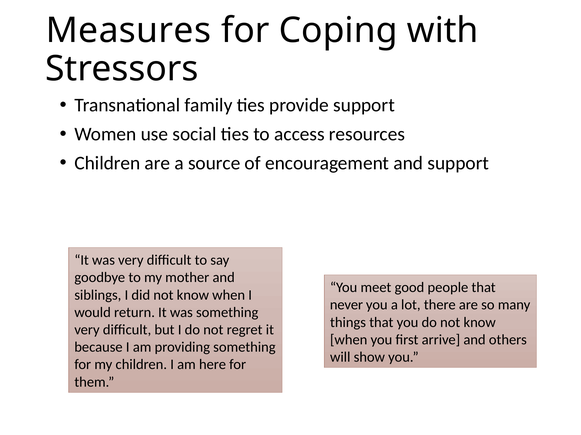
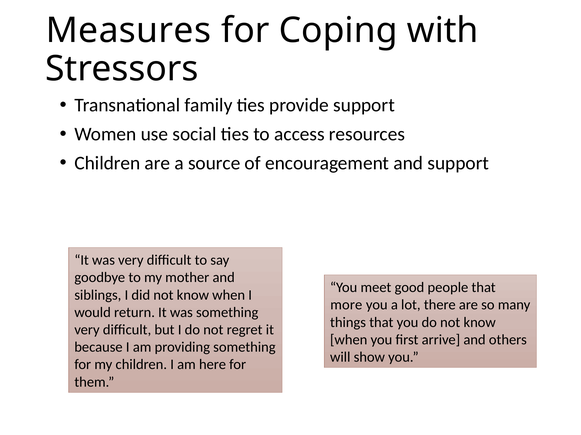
never: never -> more (346, 305)
